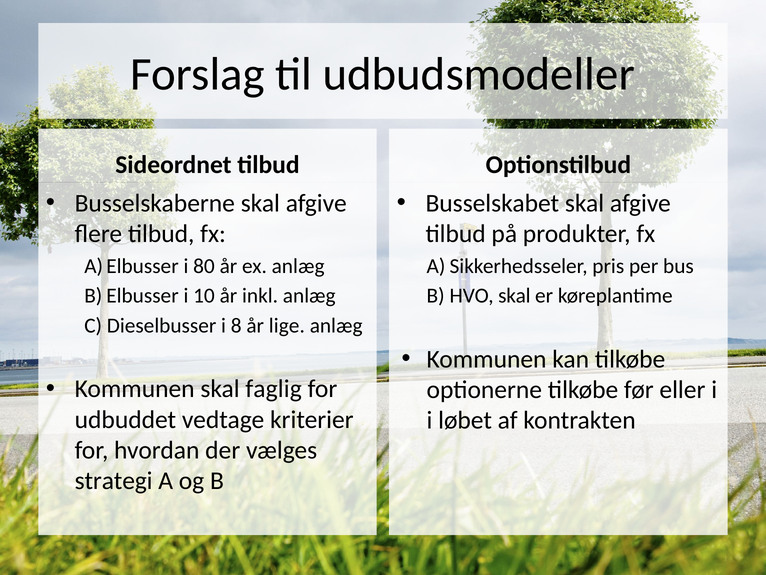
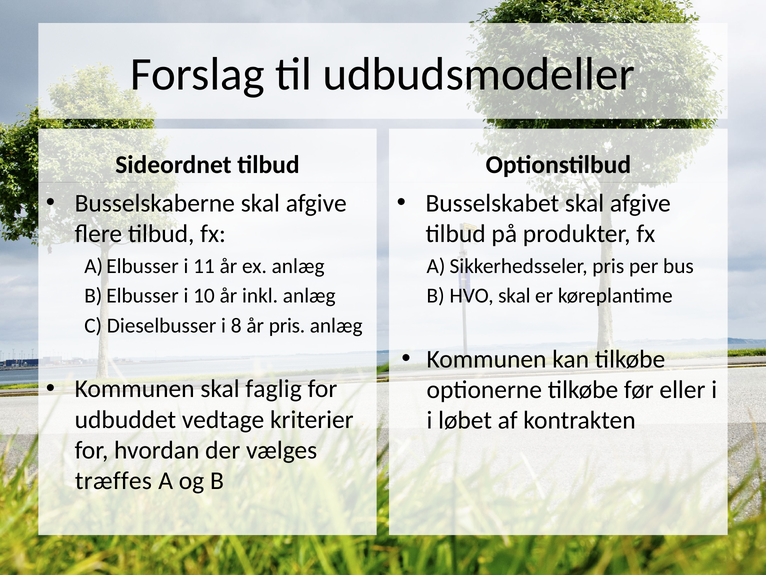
80: 80 -> 11 (204, 266)
år lige: lige -> pris (287, 325)
strategi: strategi -> træffes (113, 481)
